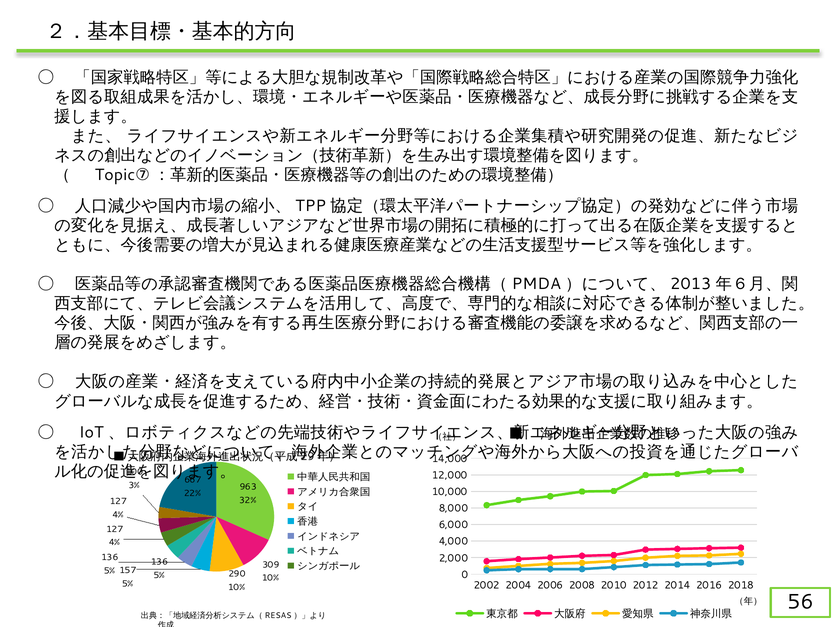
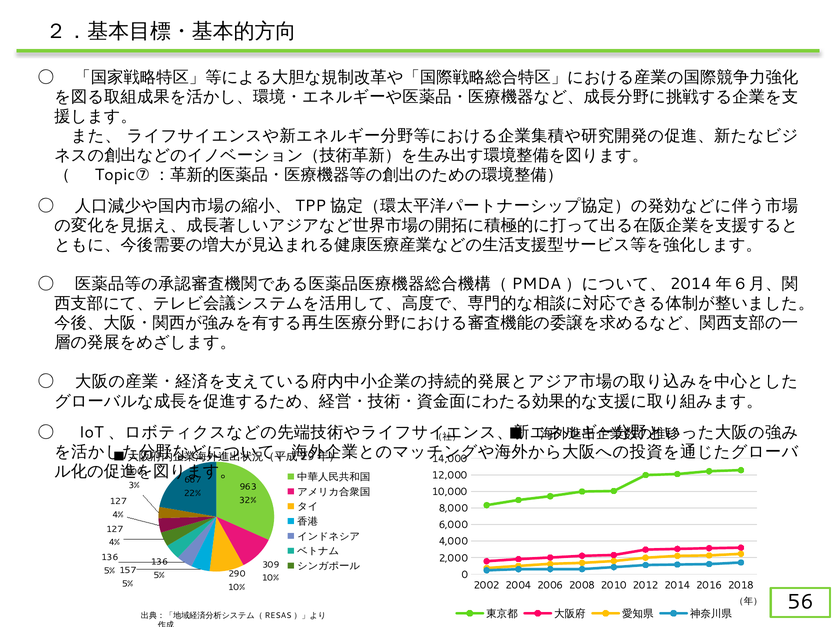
2013: 2013 -> 2014 (691, 284)
